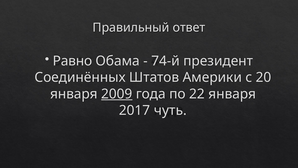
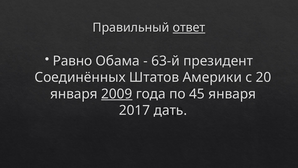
ответ underline: none -> present (189, 28)
74-й: 74-й -> 63-й (165, 61)
22: 22 -> 45 (197, 94)
чуть: чуть -> дать (170, 110)
